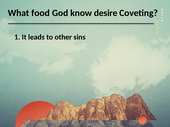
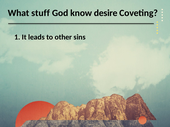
food: food -> stuff (41, 13)
